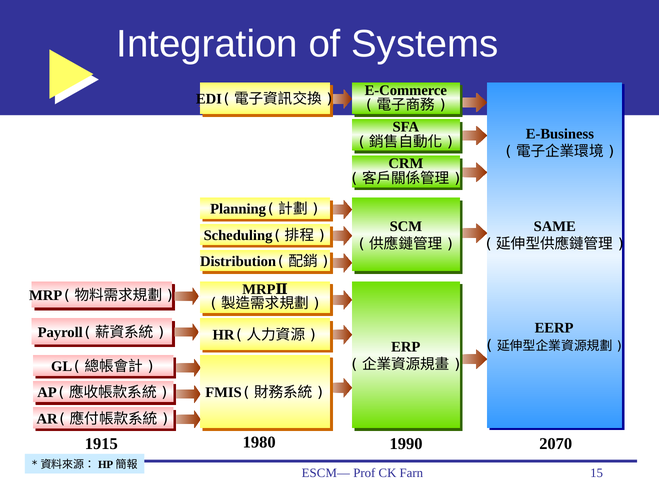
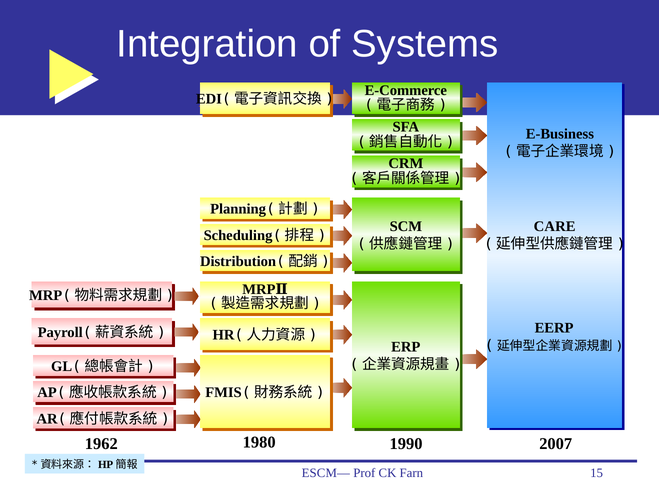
SAME: SAME -> CARE (555, 226)
1915: 1915 -> 1962 (101, 444)
2070: 2070 -> 2007 (556, 444)
